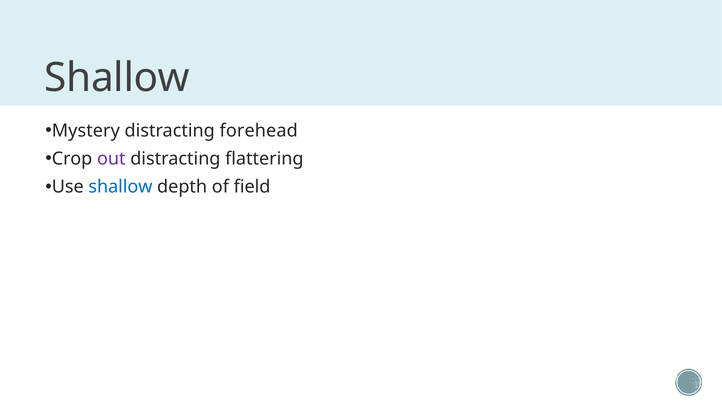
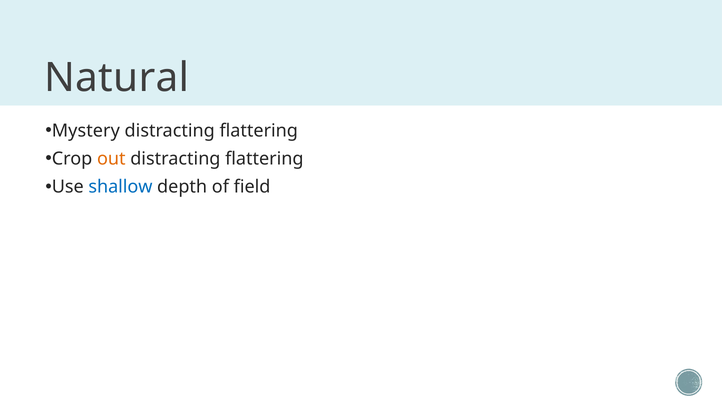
Shallow: Shallow -> Natural (117, 78)
forehead: forehead -> flattering (259, 131)
out colour: purple -> orange (111, 159)
